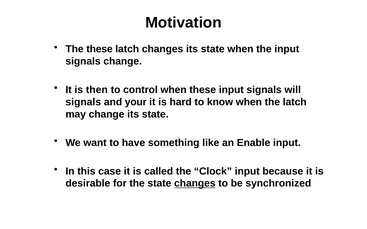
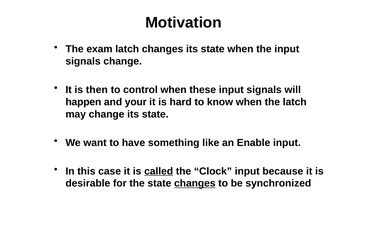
The these: these -> exam (99, 49)
signals: signals -> happen (83, 102)
called underline: none -> present (159, 171)
